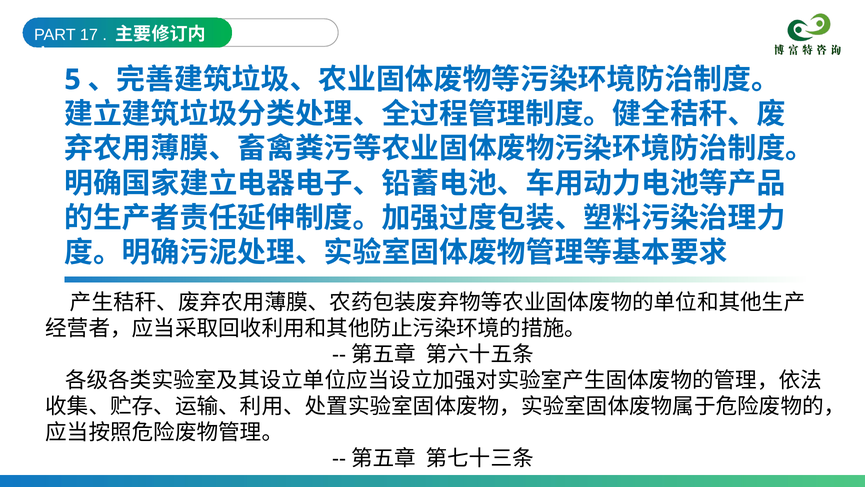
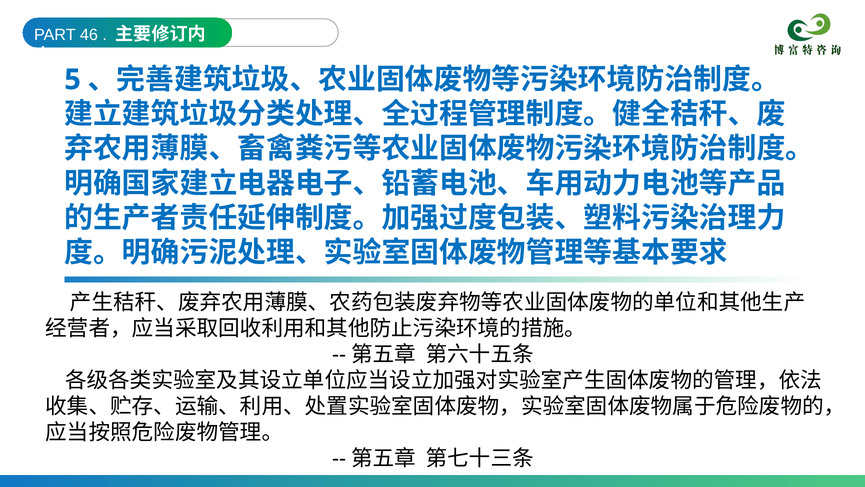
17: 17 -> 46 (89, 35)
